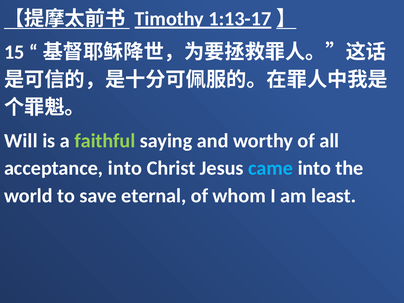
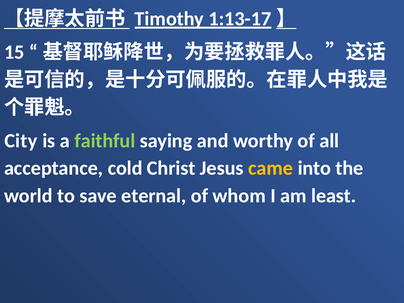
Will: Will -> City (21, 141)
acceptance into: into -> cold (125, 168)
came colour: light blue -> yellow (271, 168)
